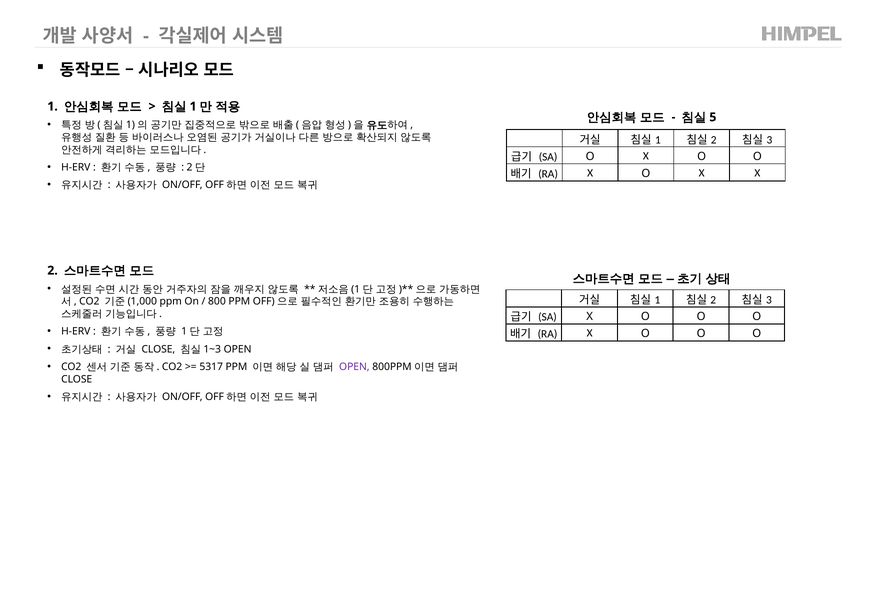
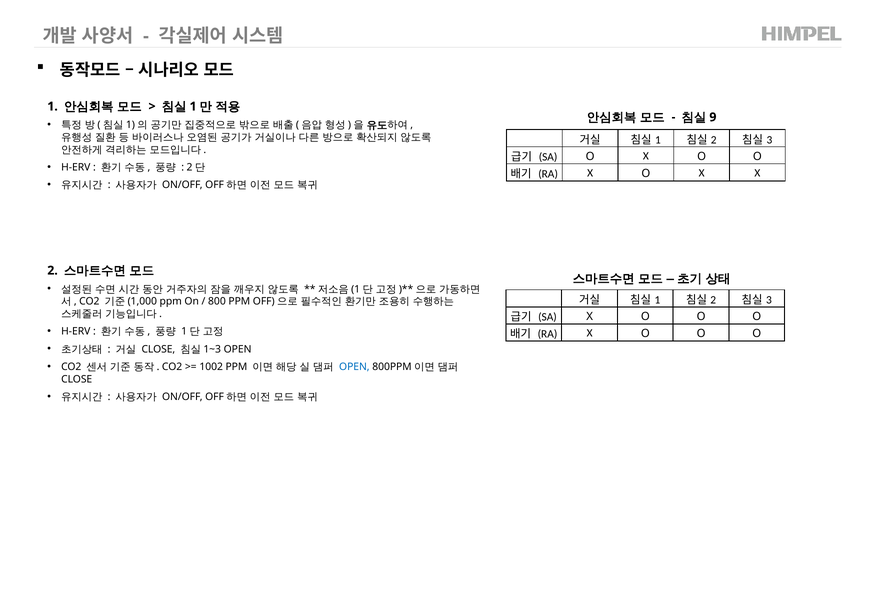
5: 5 -> 9 (713, 117)
5317: 5317 -> 1002 (211, 366)
OPEN colour: purple -> blue (354, 366)
